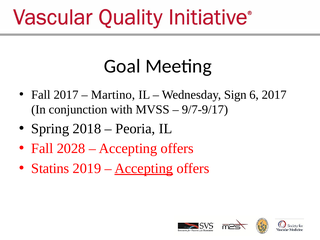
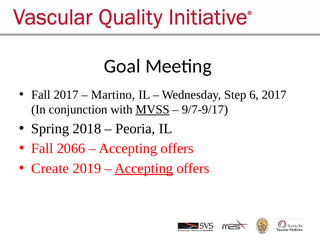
Sign: Sign -> Step (235, 95)
MVSS underline: none -> present (153, 110)
2028: 2028 -> 2066 (71, 149)
Statins: Statins -> Create (50, 168)
